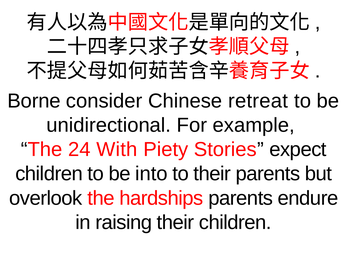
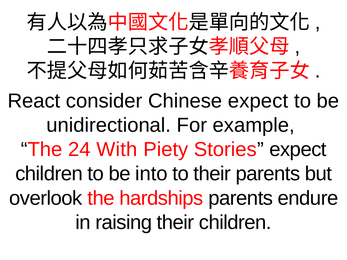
Borne: Borne -> React (34, 101)
Chinese retreat: retreat -> expect (258, 101)
